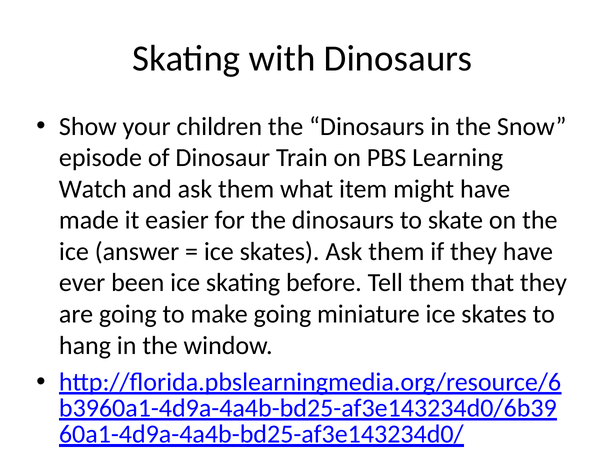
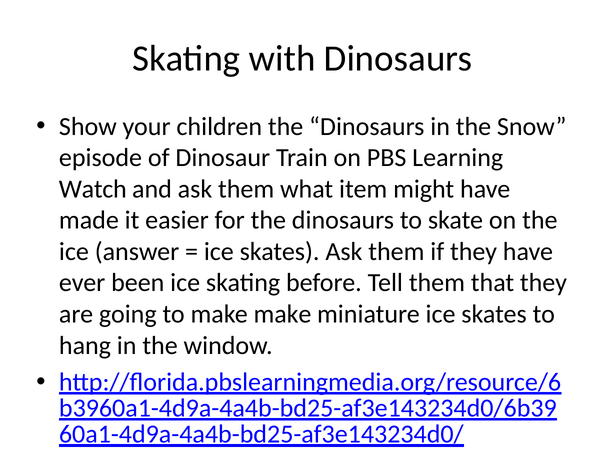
make going: going -> make (282, 314)
